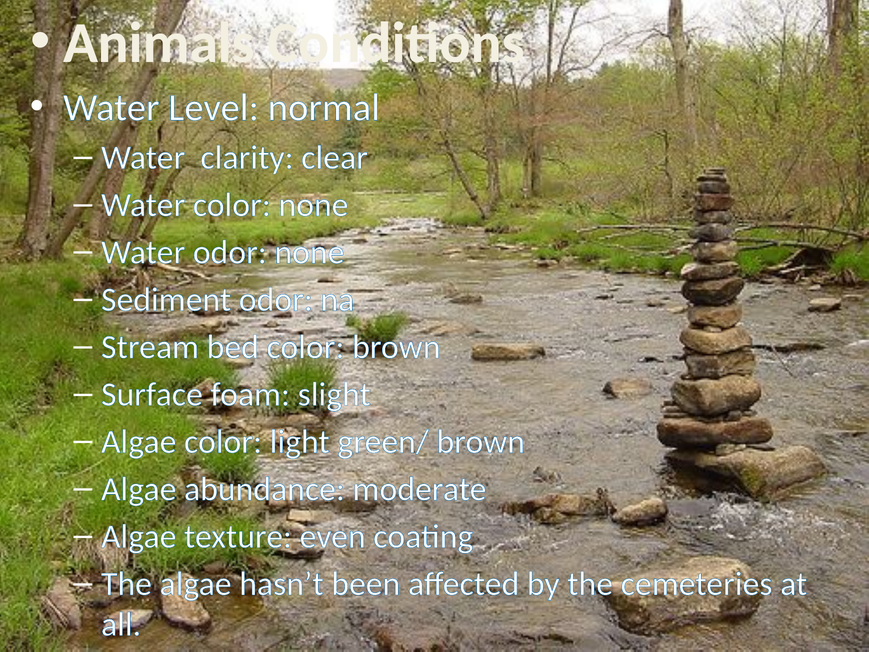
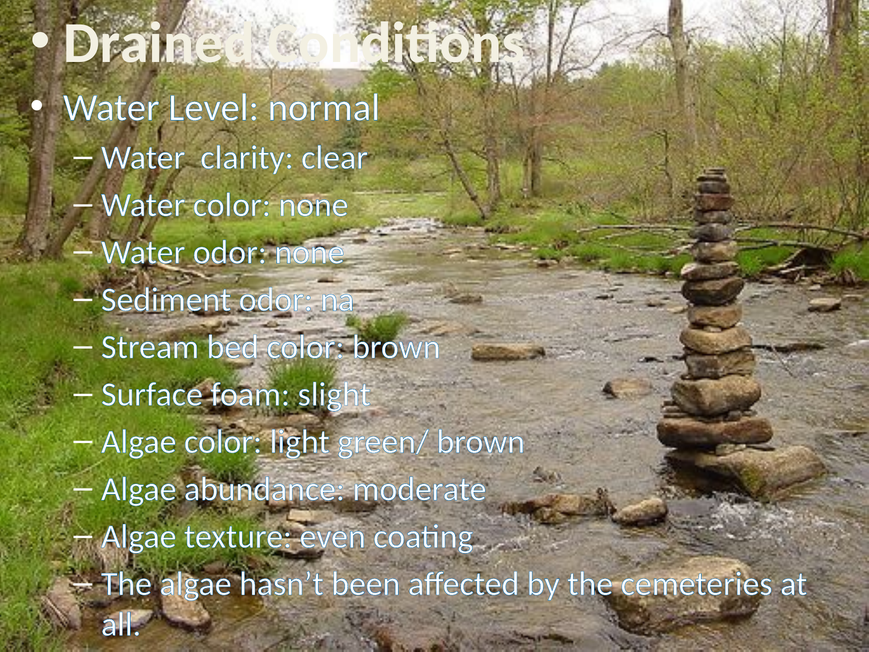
Animals: Animals -> Drained (159, 43)
